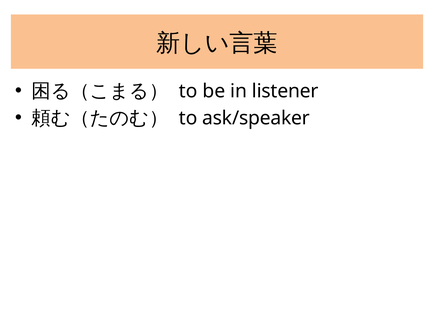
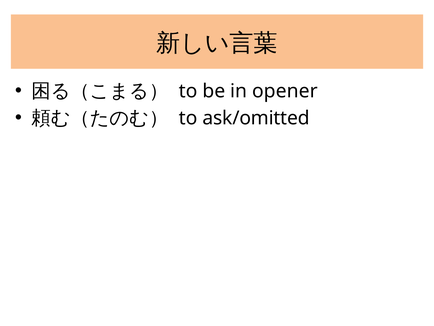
listener: listener -> opener (285, 91)
ask/speaker: ask/speaker -> ask/omitted (256, 118)
